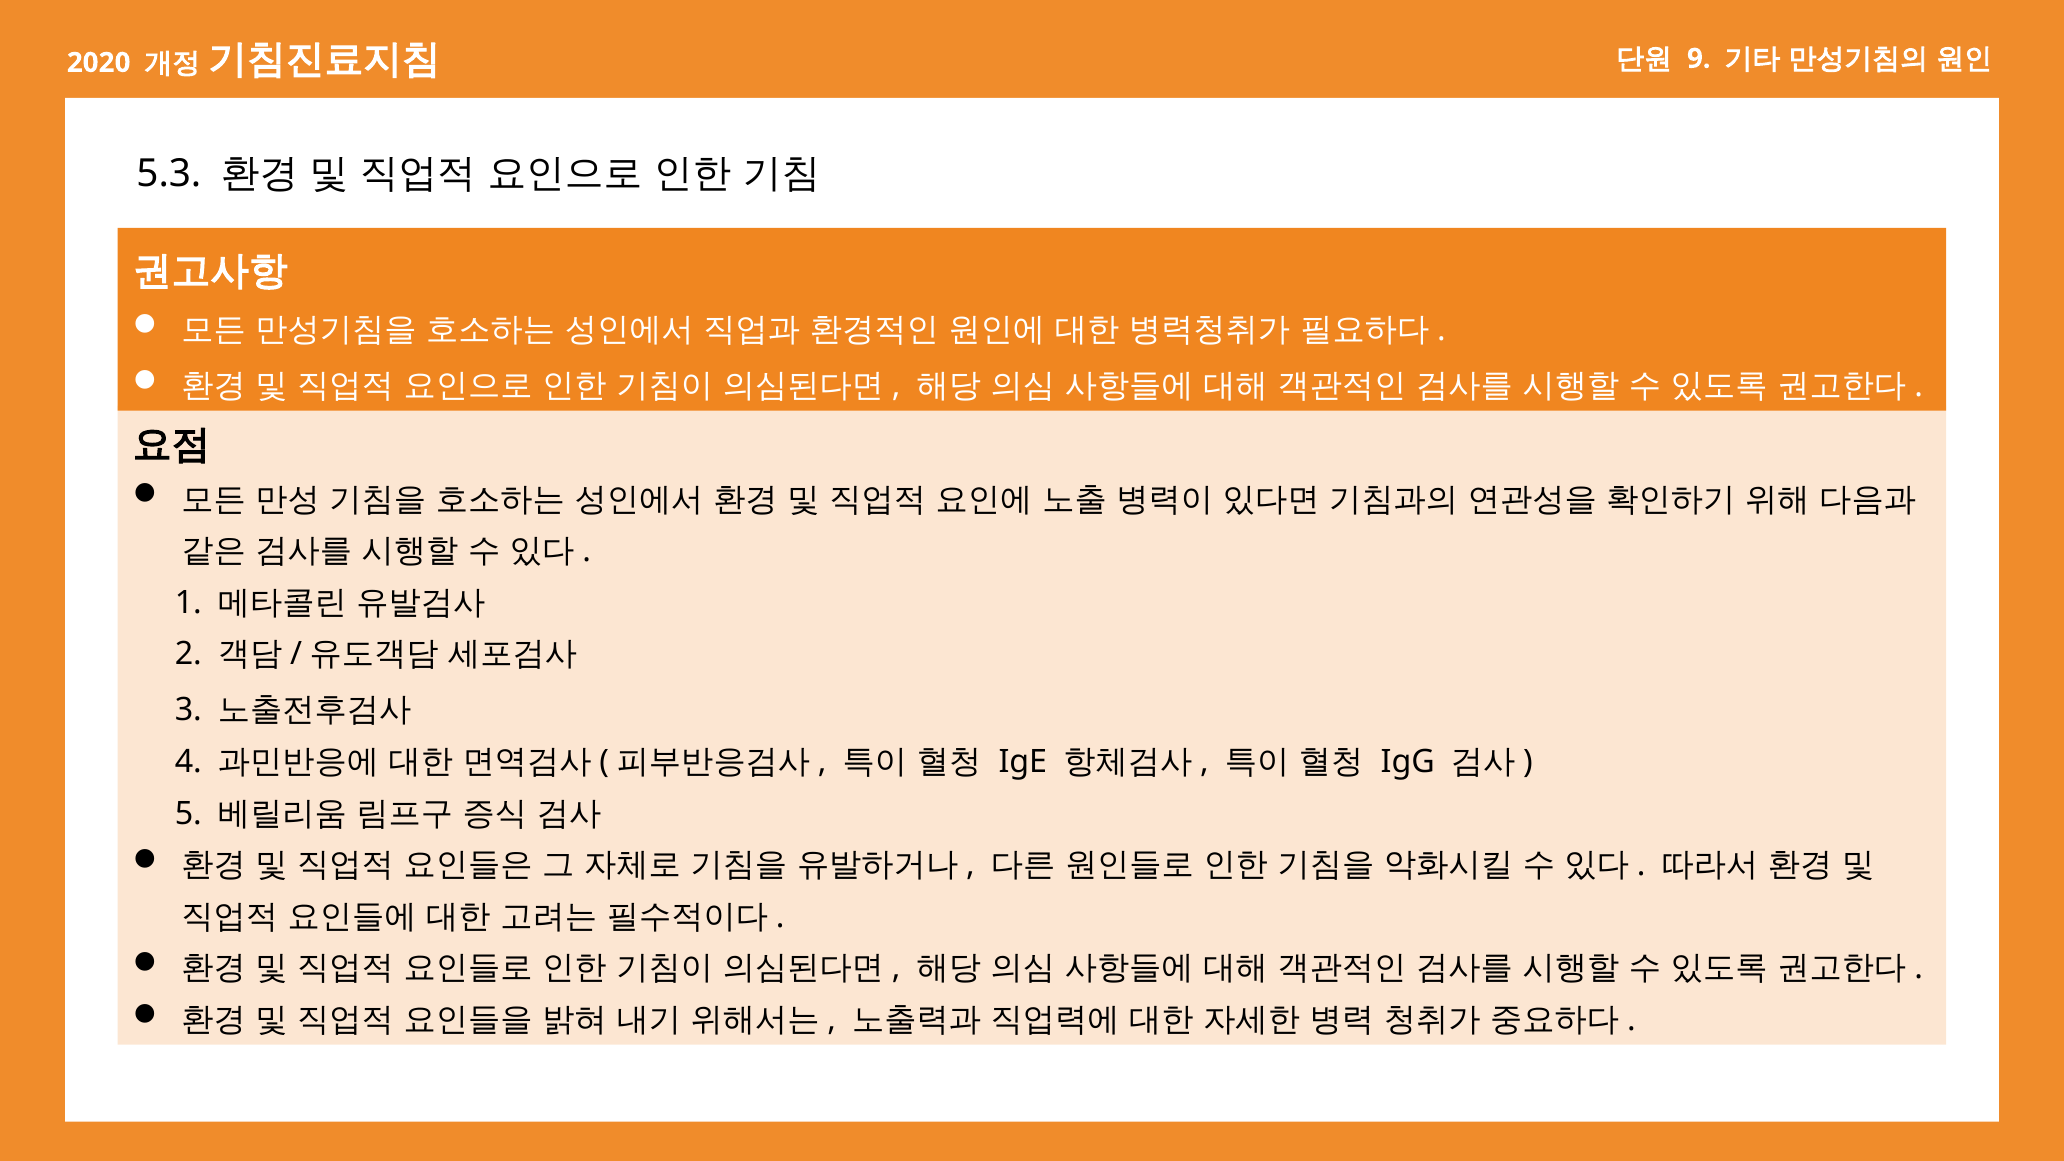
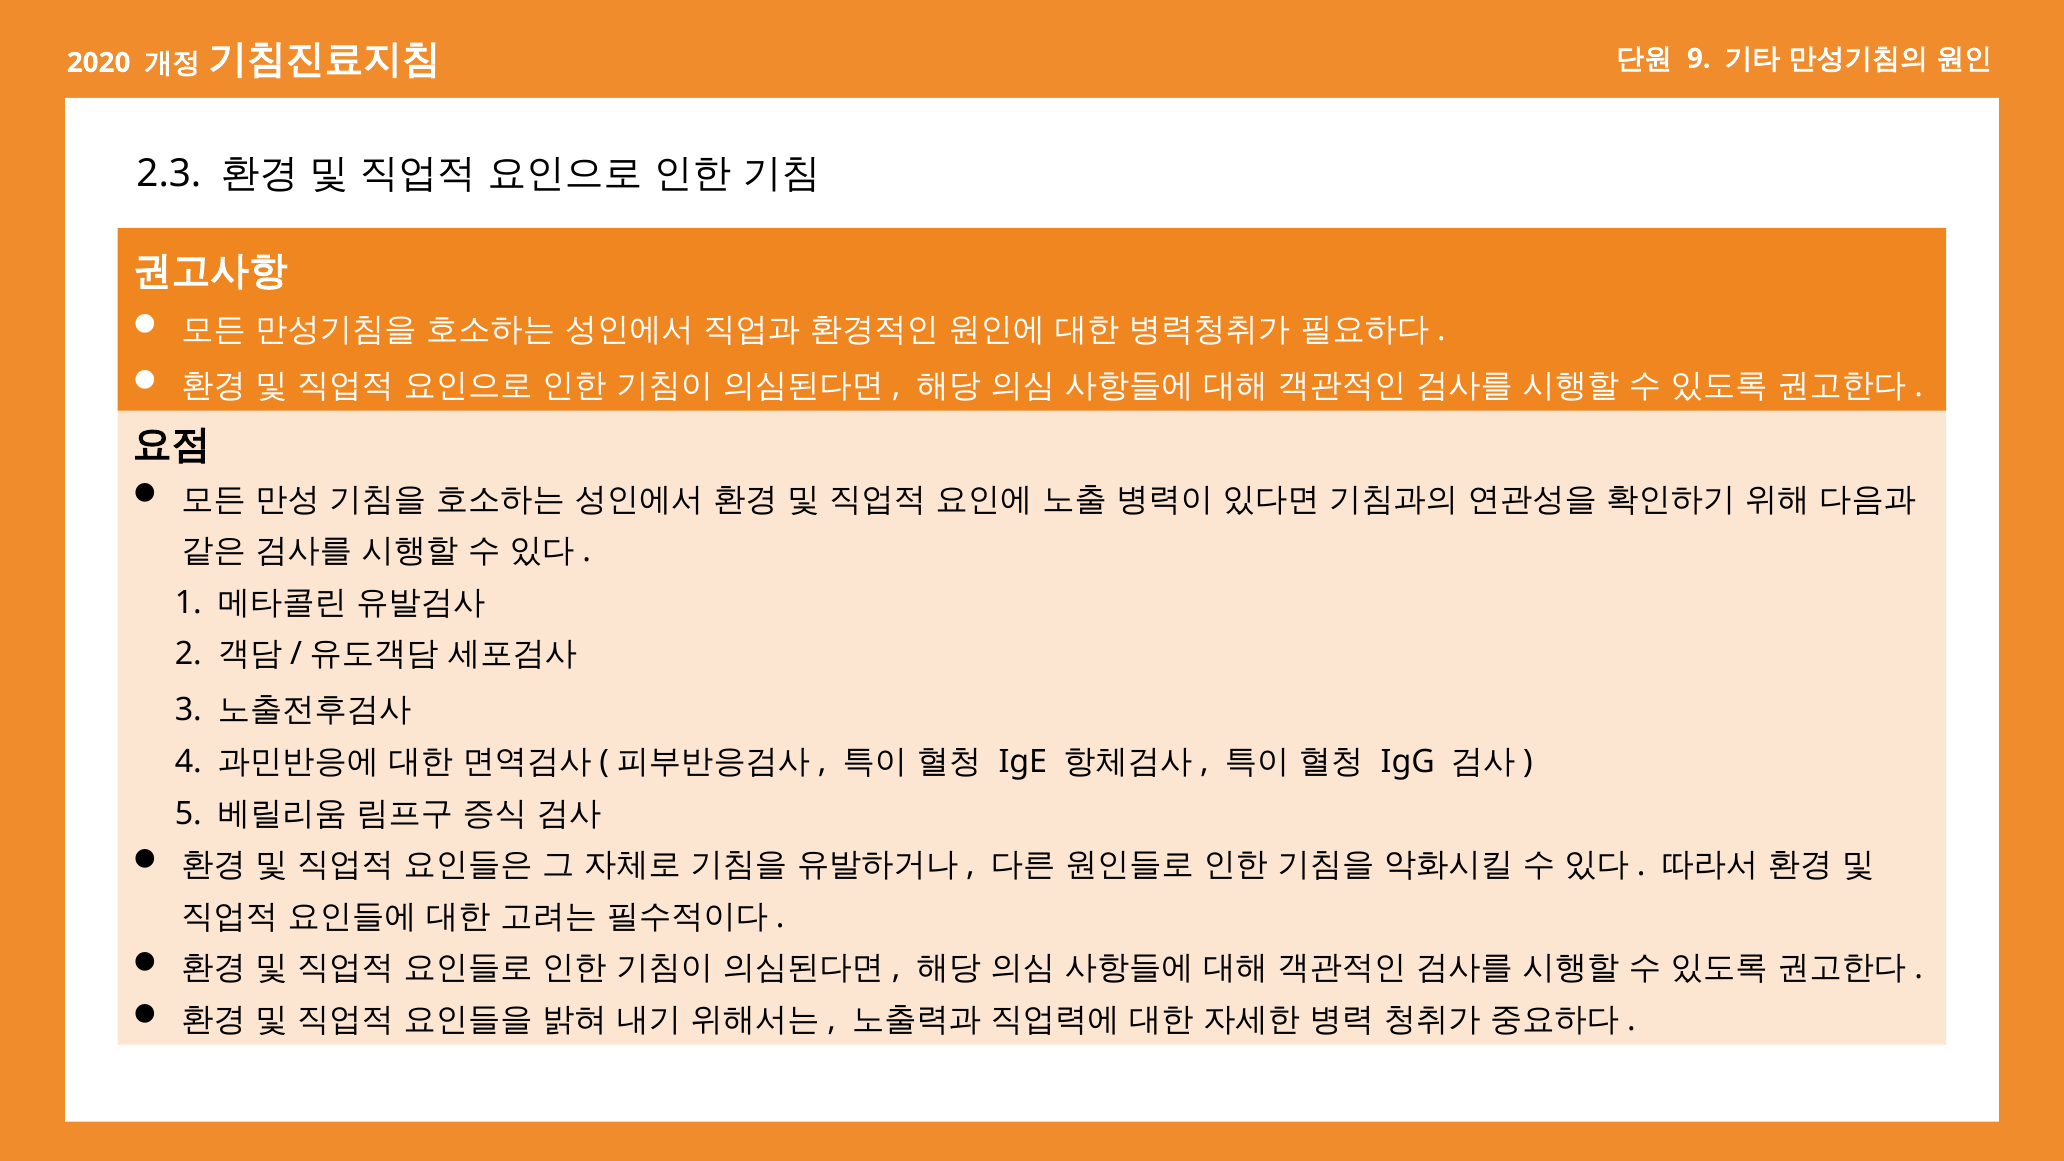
5.3: 5.3 -> 2.3 (169, 174)
